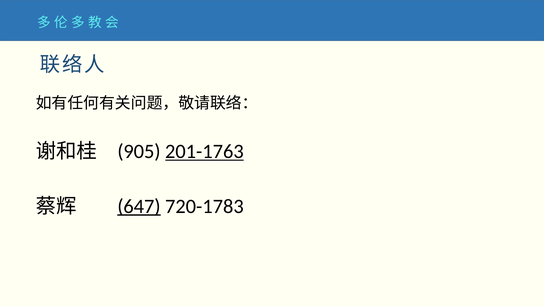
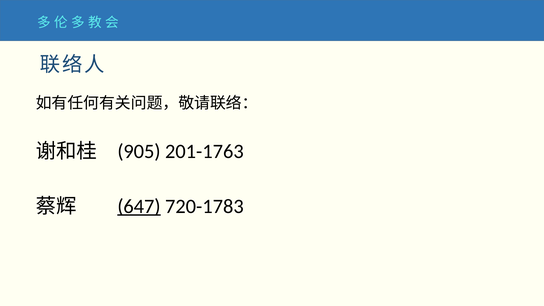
201-1763 underline: present -> none (205, 151)
